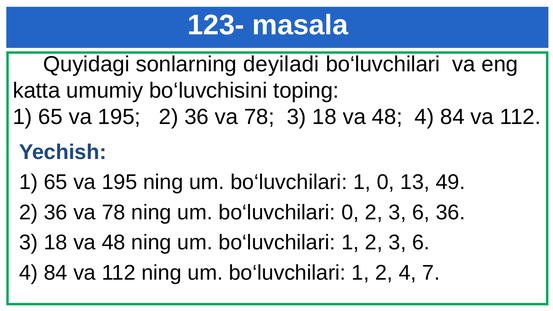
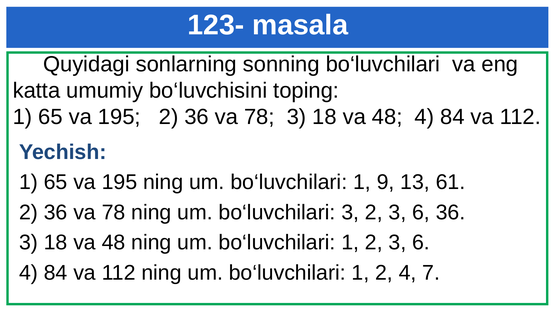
deyiladi: deyiladi -> sonning (281, 64)
1 0: 0 -> 9 (386, 182)
49: 49 -> 61 (451, 182)
bo‘luvchilari 0: 0 -> 3 (350, 213)
